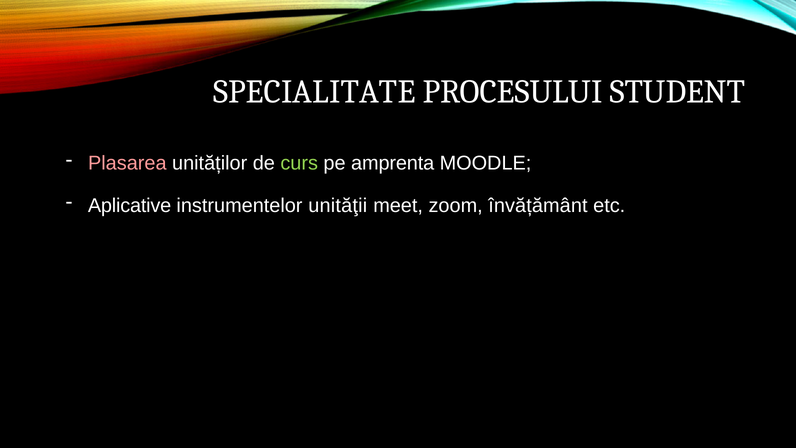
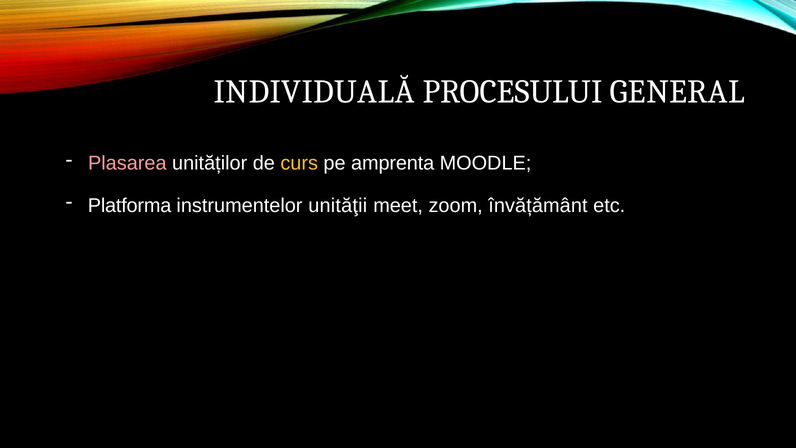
SPECIALITATE: SPECIALITATE -> INDIVIDUALĂ (314, 92)
STUDENT: STUDENT -> GENERAL (677, 92)
curs colour: light green -> yellow (299, 163)
Aplicative: Aplicative -> Platforma (130, 206)
